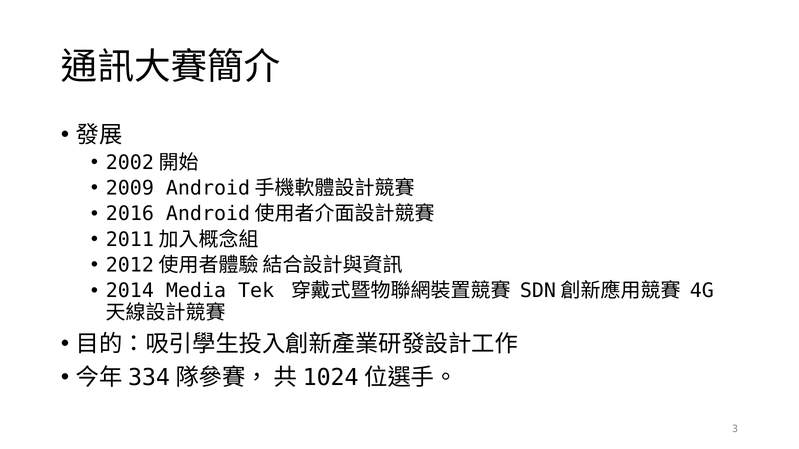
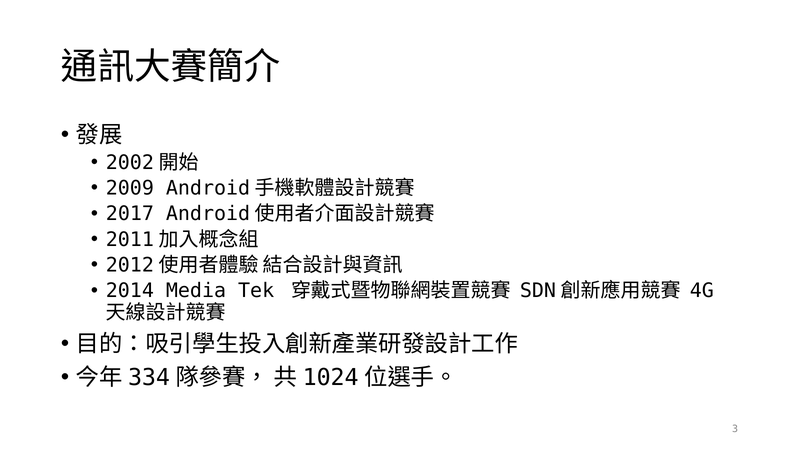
2016: 2016 -> 2017 (130, 214)
